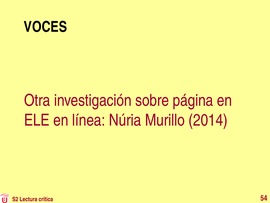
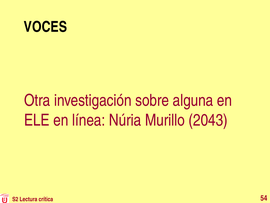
página: página -> alguna (193, 100)
2014: 2014 -> 2043 (208, 120)
